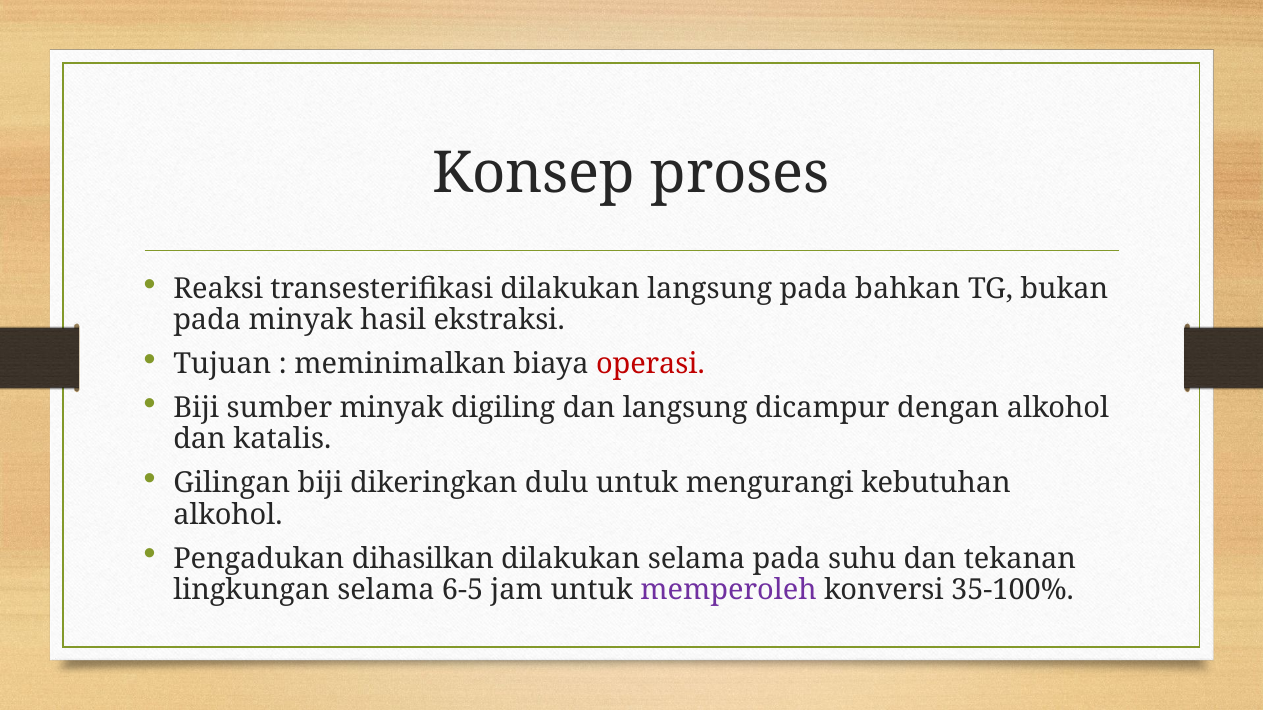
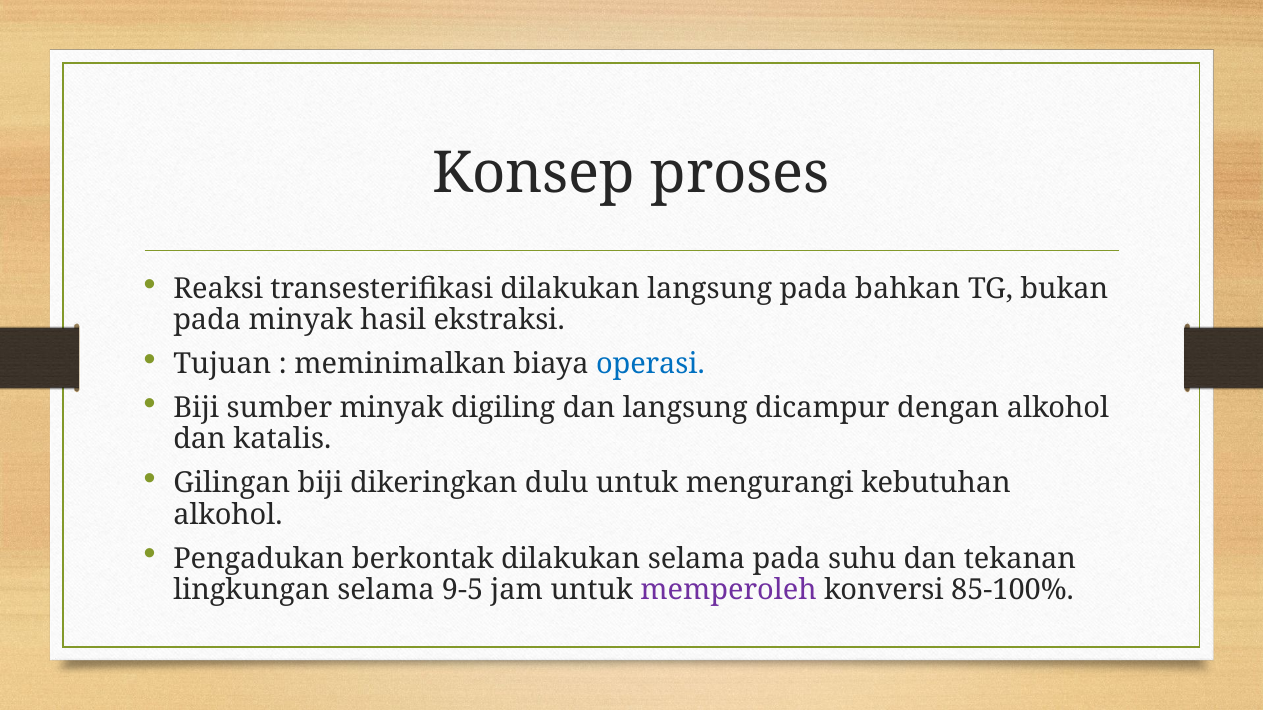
operasi colour: red -> blue (650, 364)
dihasilkan: dihasilkan -> berkontak (423, 559)
6-5: 6-5 -> 9-5 (463, 590)
35-100%: 35-100% -> 85-100% (1013, 590)
